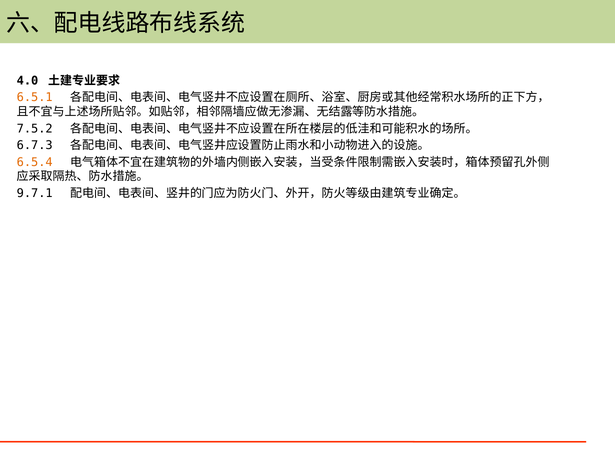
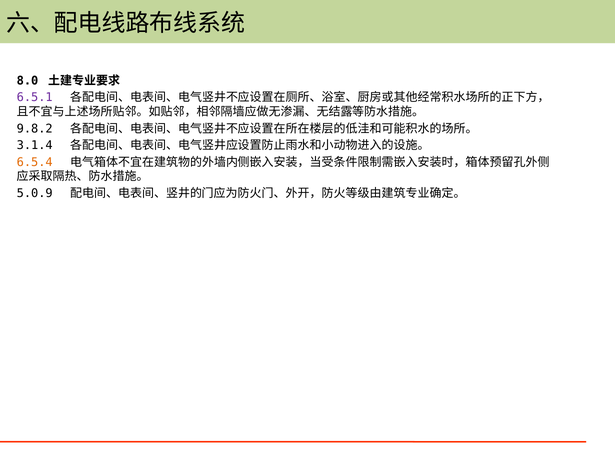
4.0: 4.0 -> 8.0 (27, 81)
6.5.1 colour: orange -> purple (35, 98)
7.5.2: 7.5.2 -> 9.8.2 (35, 129)
6.7.3: 6.7.3 -> 3.1.4 (35, 145)
9.7.1: 9.7.1 -> 5.0.9 (35, 193)
